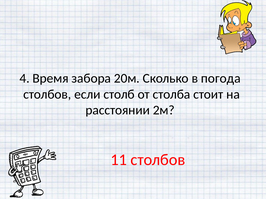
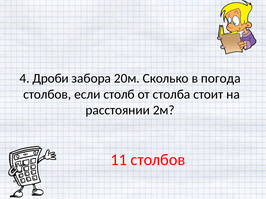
Время: Время -> Дроби (51, 79)
